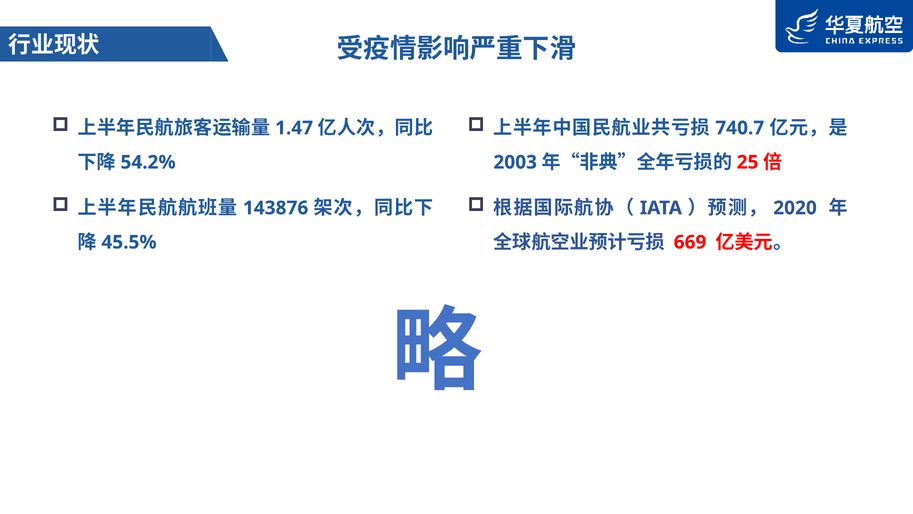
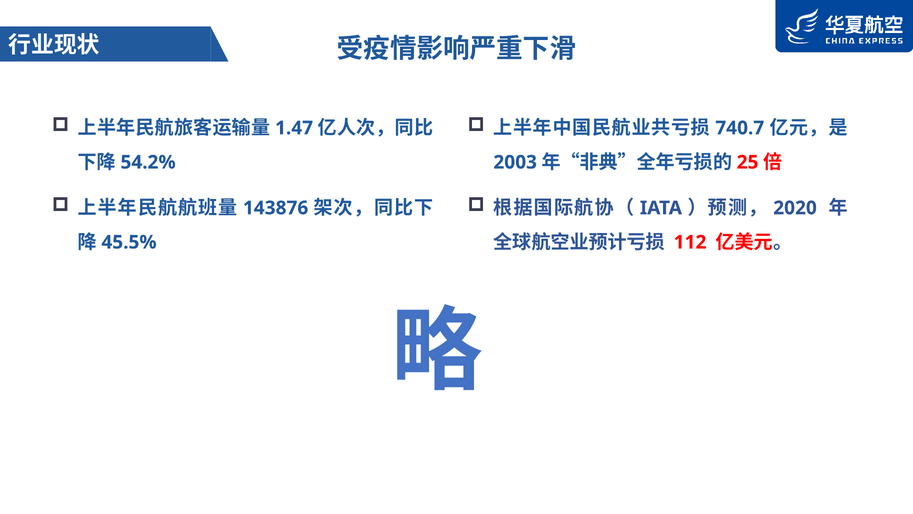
669: 669 -> 112 (690, 242)
